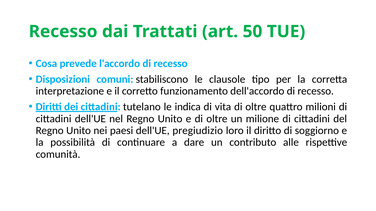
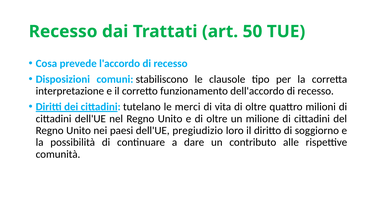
indica: indica -> merci (188, 107)
